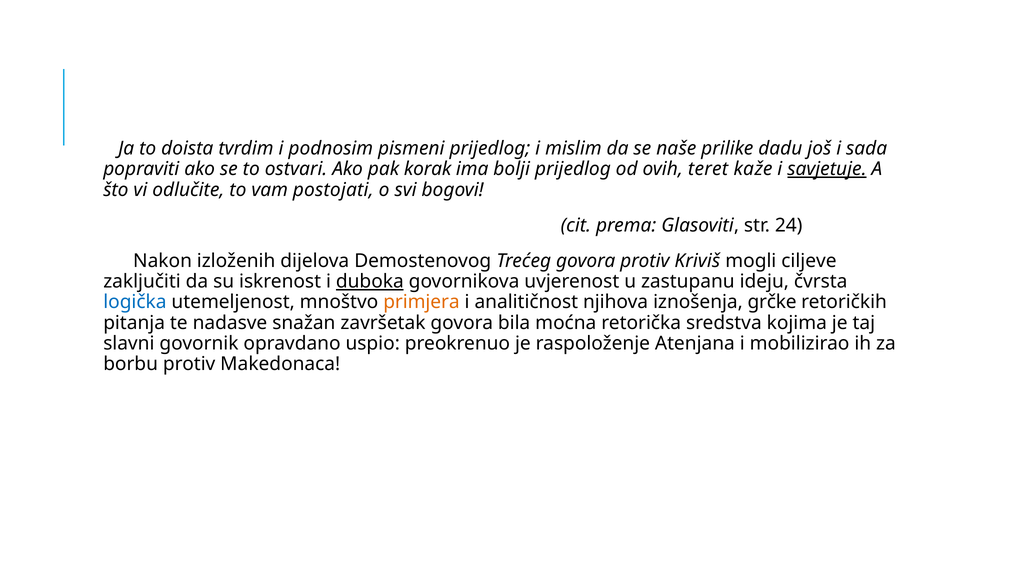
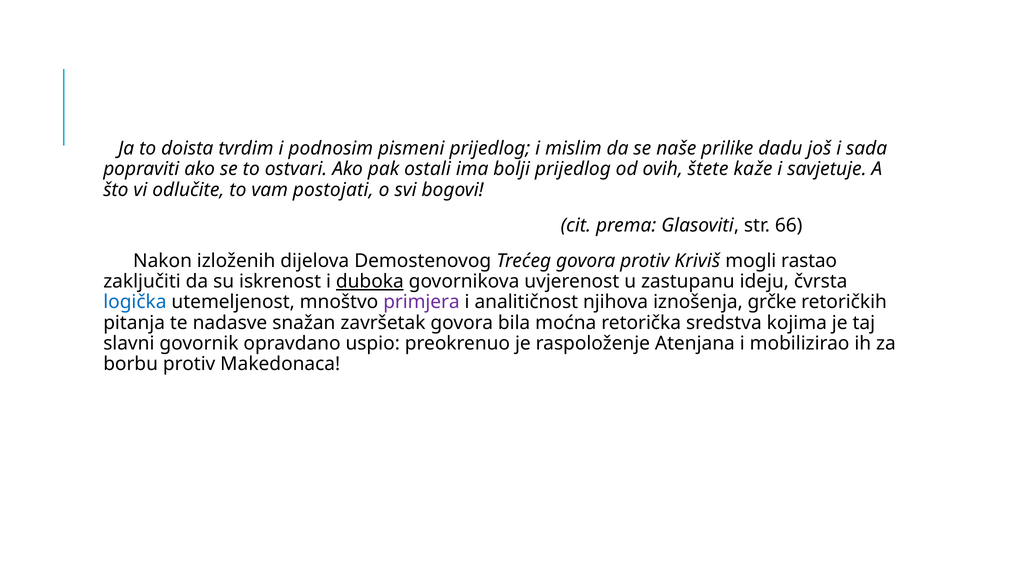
korak: korak -> ostali (428, 169)
teret: teret -> štete (708, 169)
savjetuje underline: present -> none (827, 169)
24: 24 -> 66 (789, 225)
ciljeve: ciljeve -> rastao (809, 261)
primjera colour: orange -> purple (421, 302)
